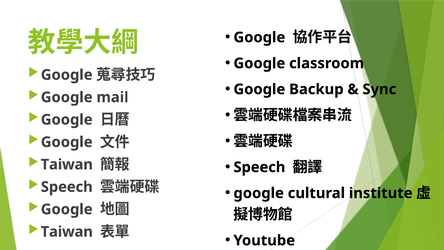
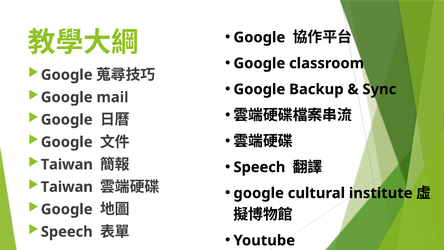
Speech: Speech -> Taiwan (67, 187)
Taiwan: Taiwan -> Speech (67, 232)
